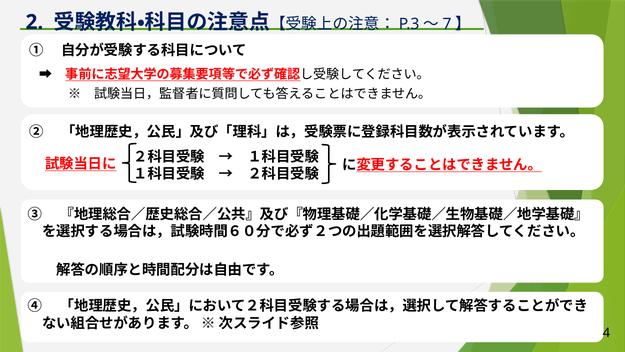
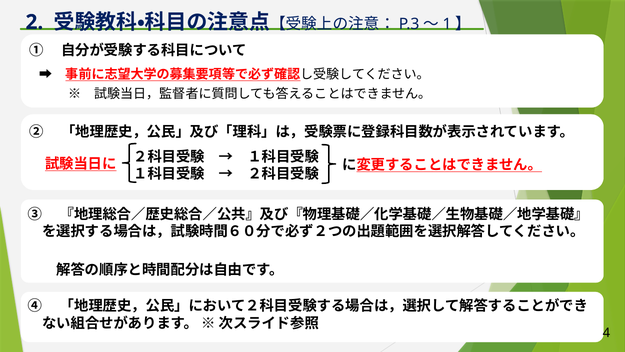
7: 7 -> 1 (447, 24)
